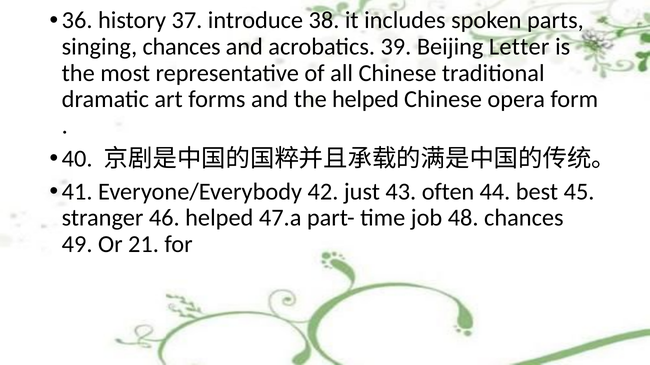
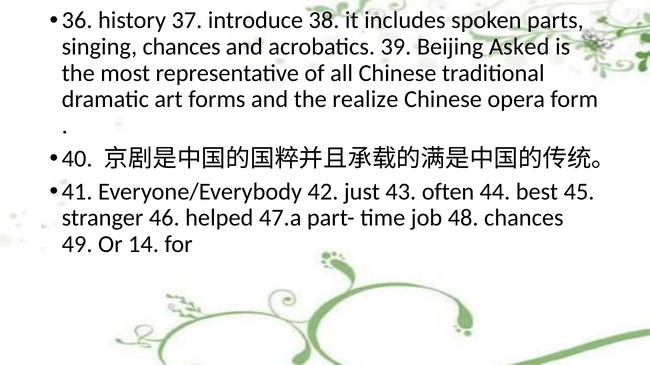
Letter: Letter -> Asked (519, 47)
the helped: helped -> realize (365, 99)
21: 21 -> 14 (144, 245)
